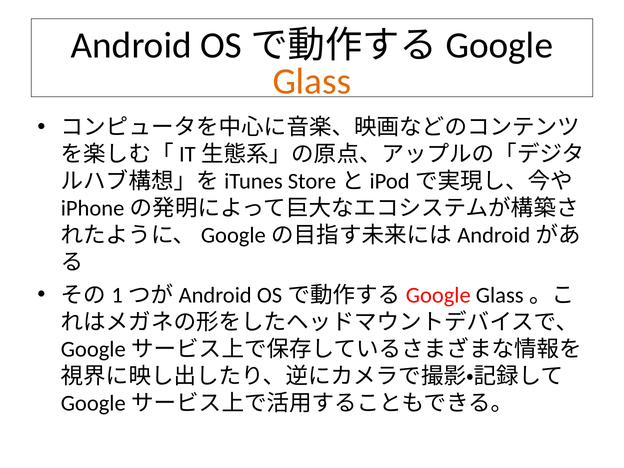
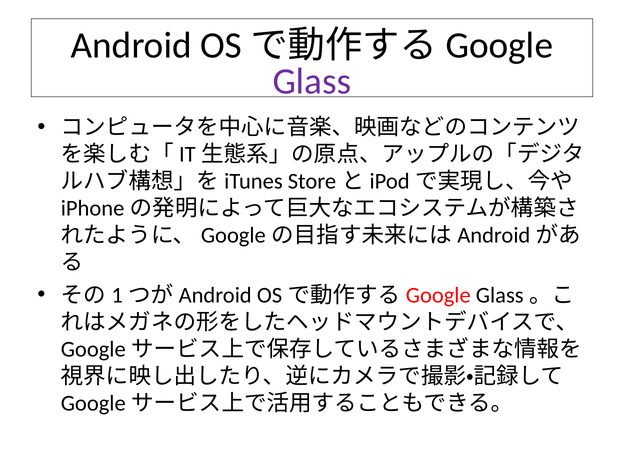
Glass colour: orange -> purple (312, 81)
